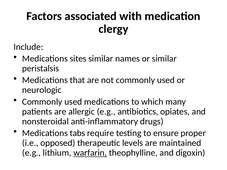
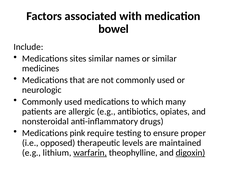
clergy: clergy -> bowel (114, 29)
peristalsis: peristalsis -> medicines (41, 69)
tabs: tabs -> pink (77, 133)
digoxin underline: none -> present (190, 153)
